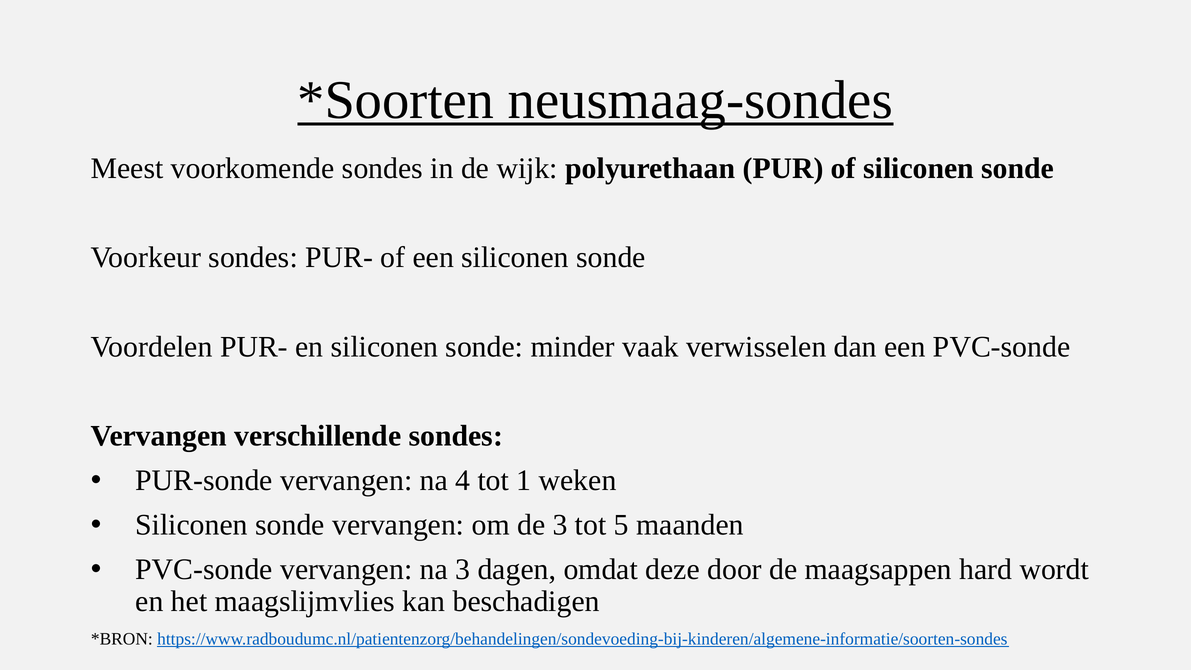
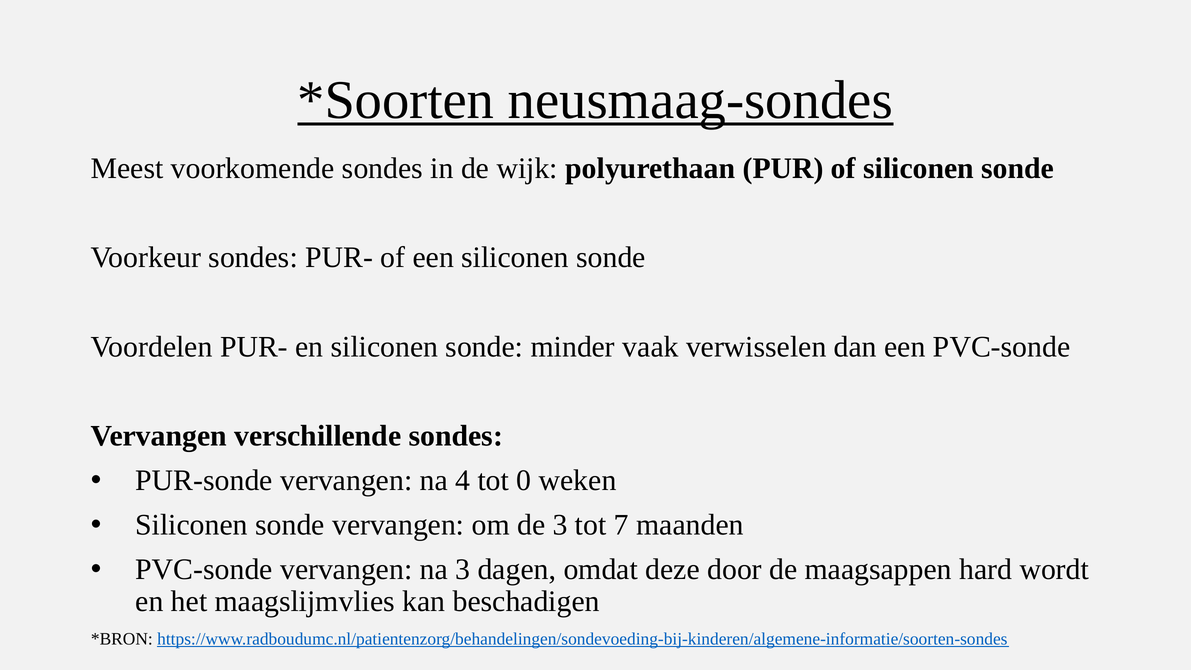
1: 1 -> 0 (524, 480)
5: 5 -> 7 (621, 525)
